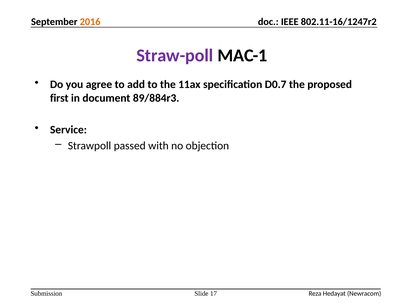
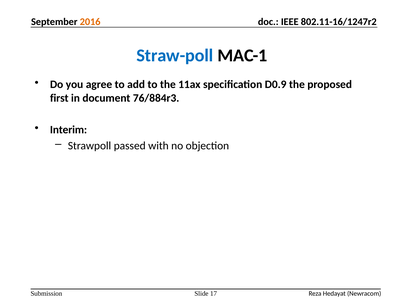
Straw-poll colour: purple -> blue (175, 56)
D0.7: D0.7 -> D0.9 (276, 84)
89/884r3: 89/884r3 -> 76/884r3 (156, 98)
Service: Service -> Interim (69, 130)
